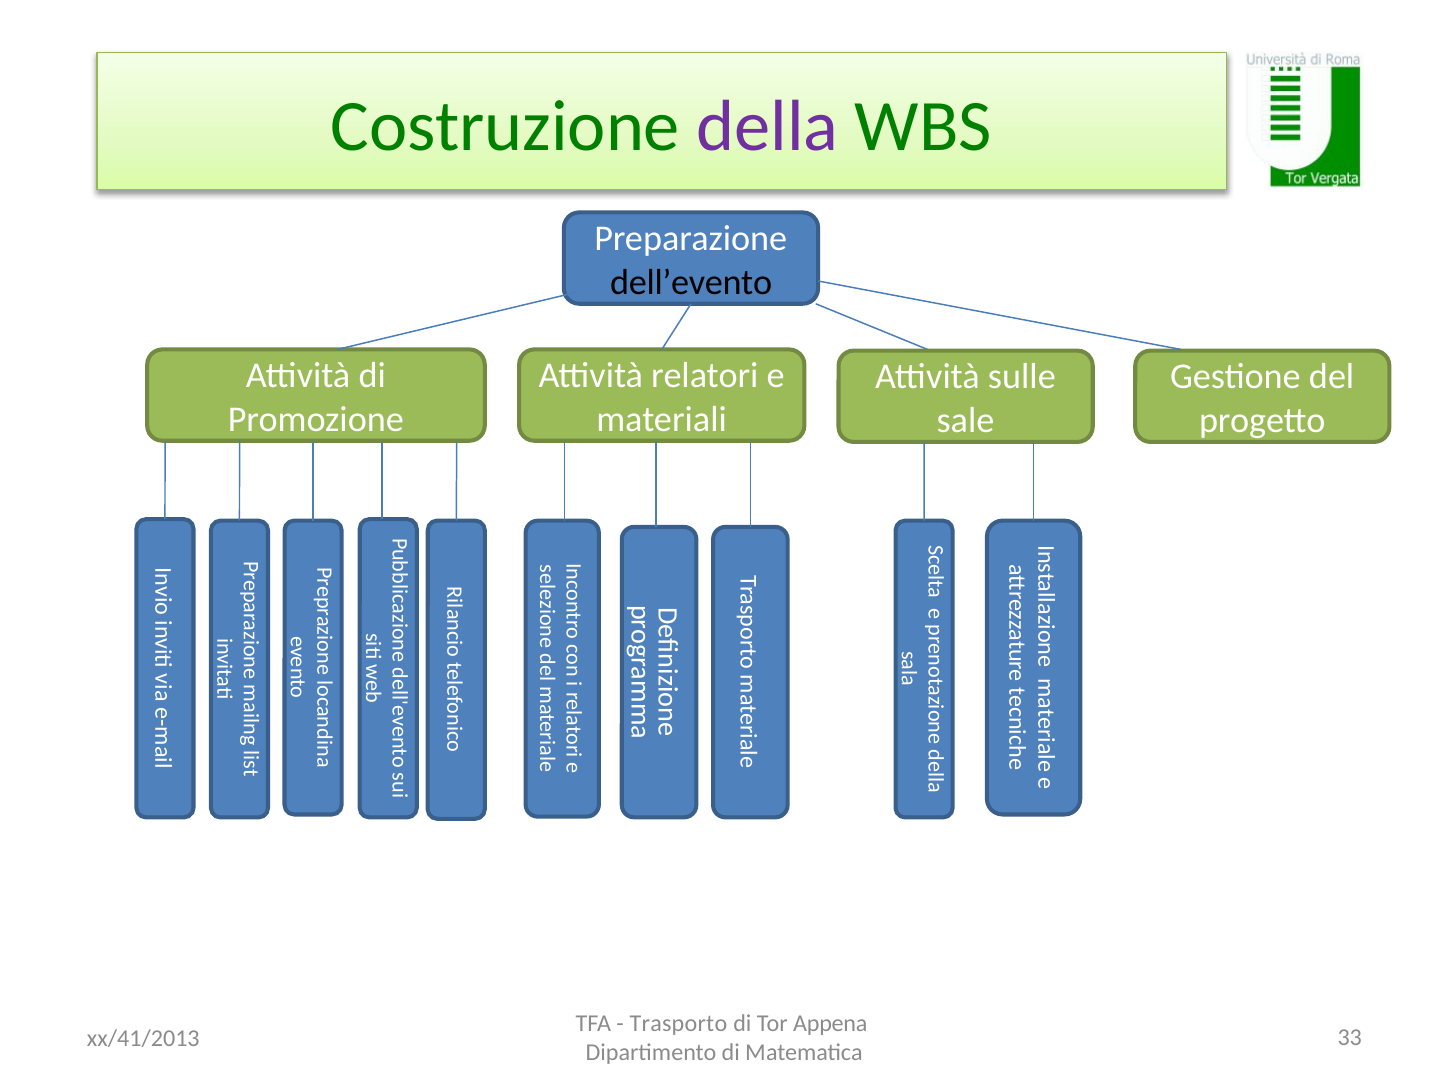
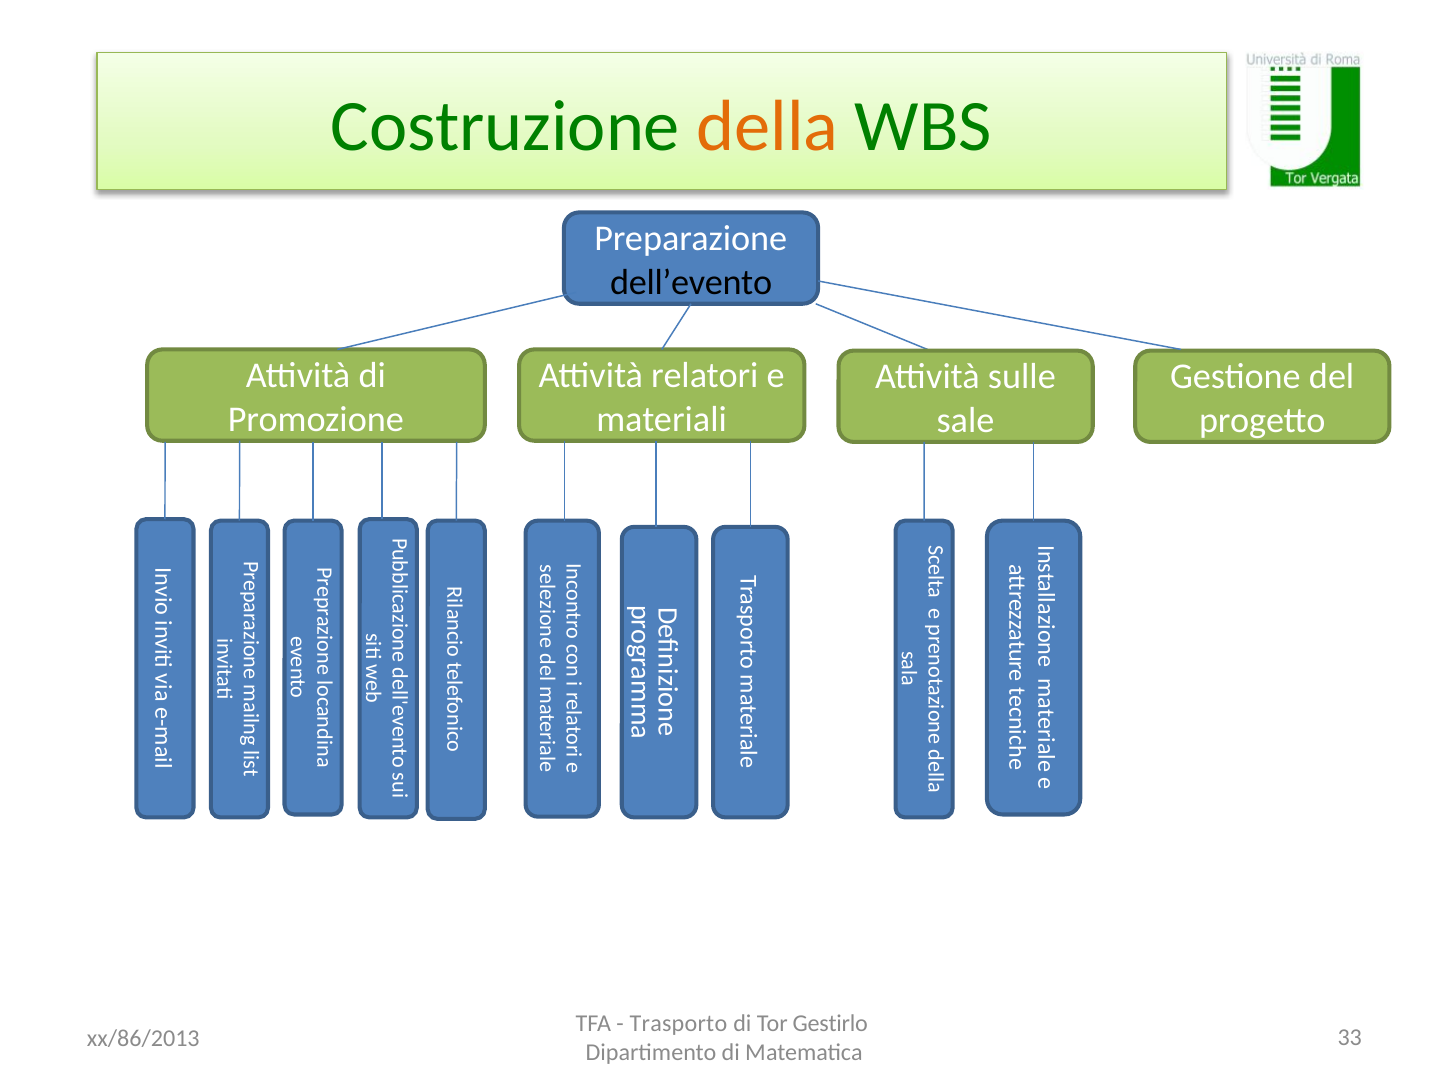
della colour: purple -> orange (767, 126)
Appena: Appena -> Gestirlo (830, 1023)
xx/41/2013: xx/41/2013 -> xx/86/2013 (143, 1038)
